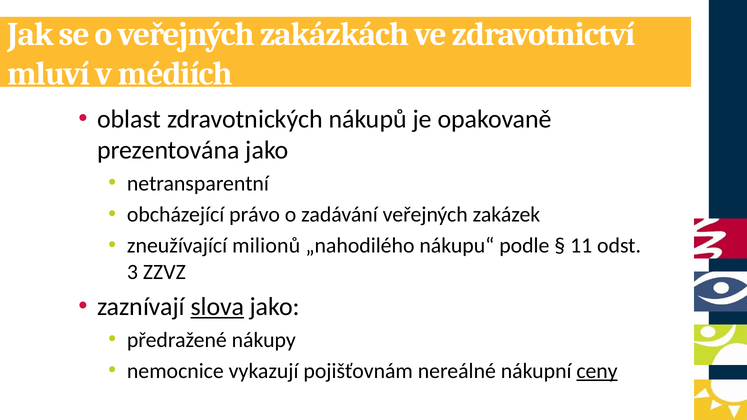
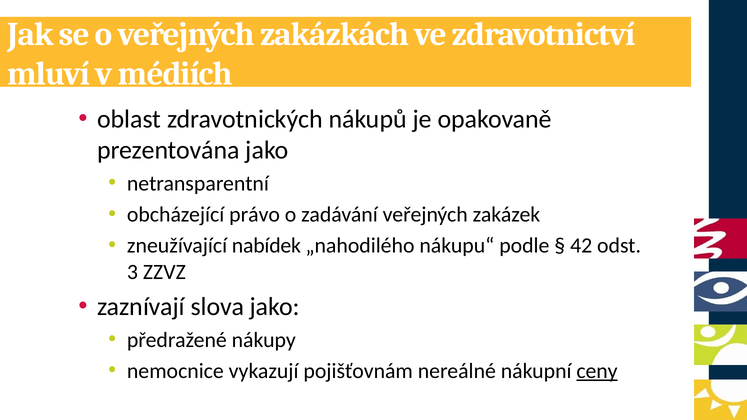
milionů: milionů -> nabídek (266, 246)
11: 11 -> 42 (581, 246)
slova underline: present -> none (217, 307)
